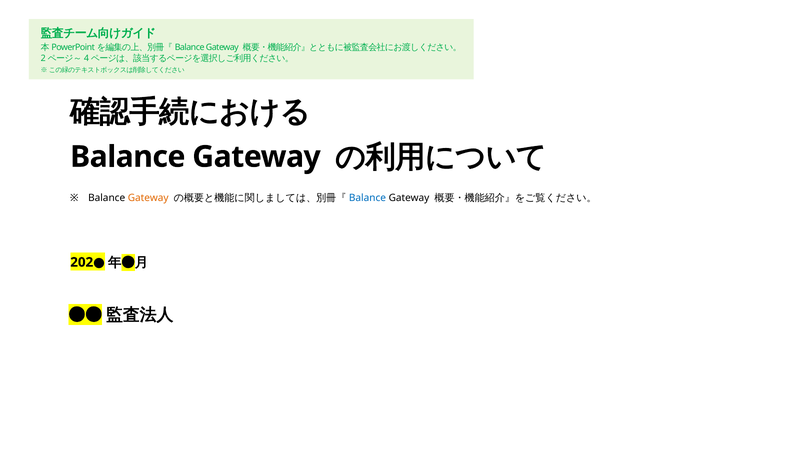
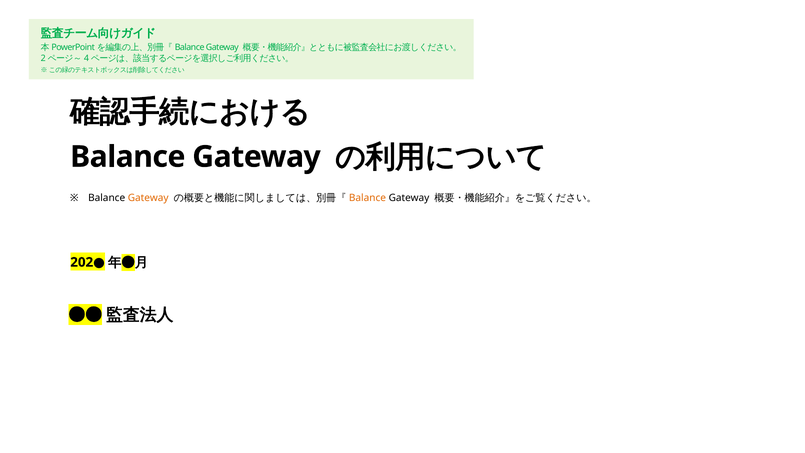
Balance colour: blue -> orange (367, 198)
